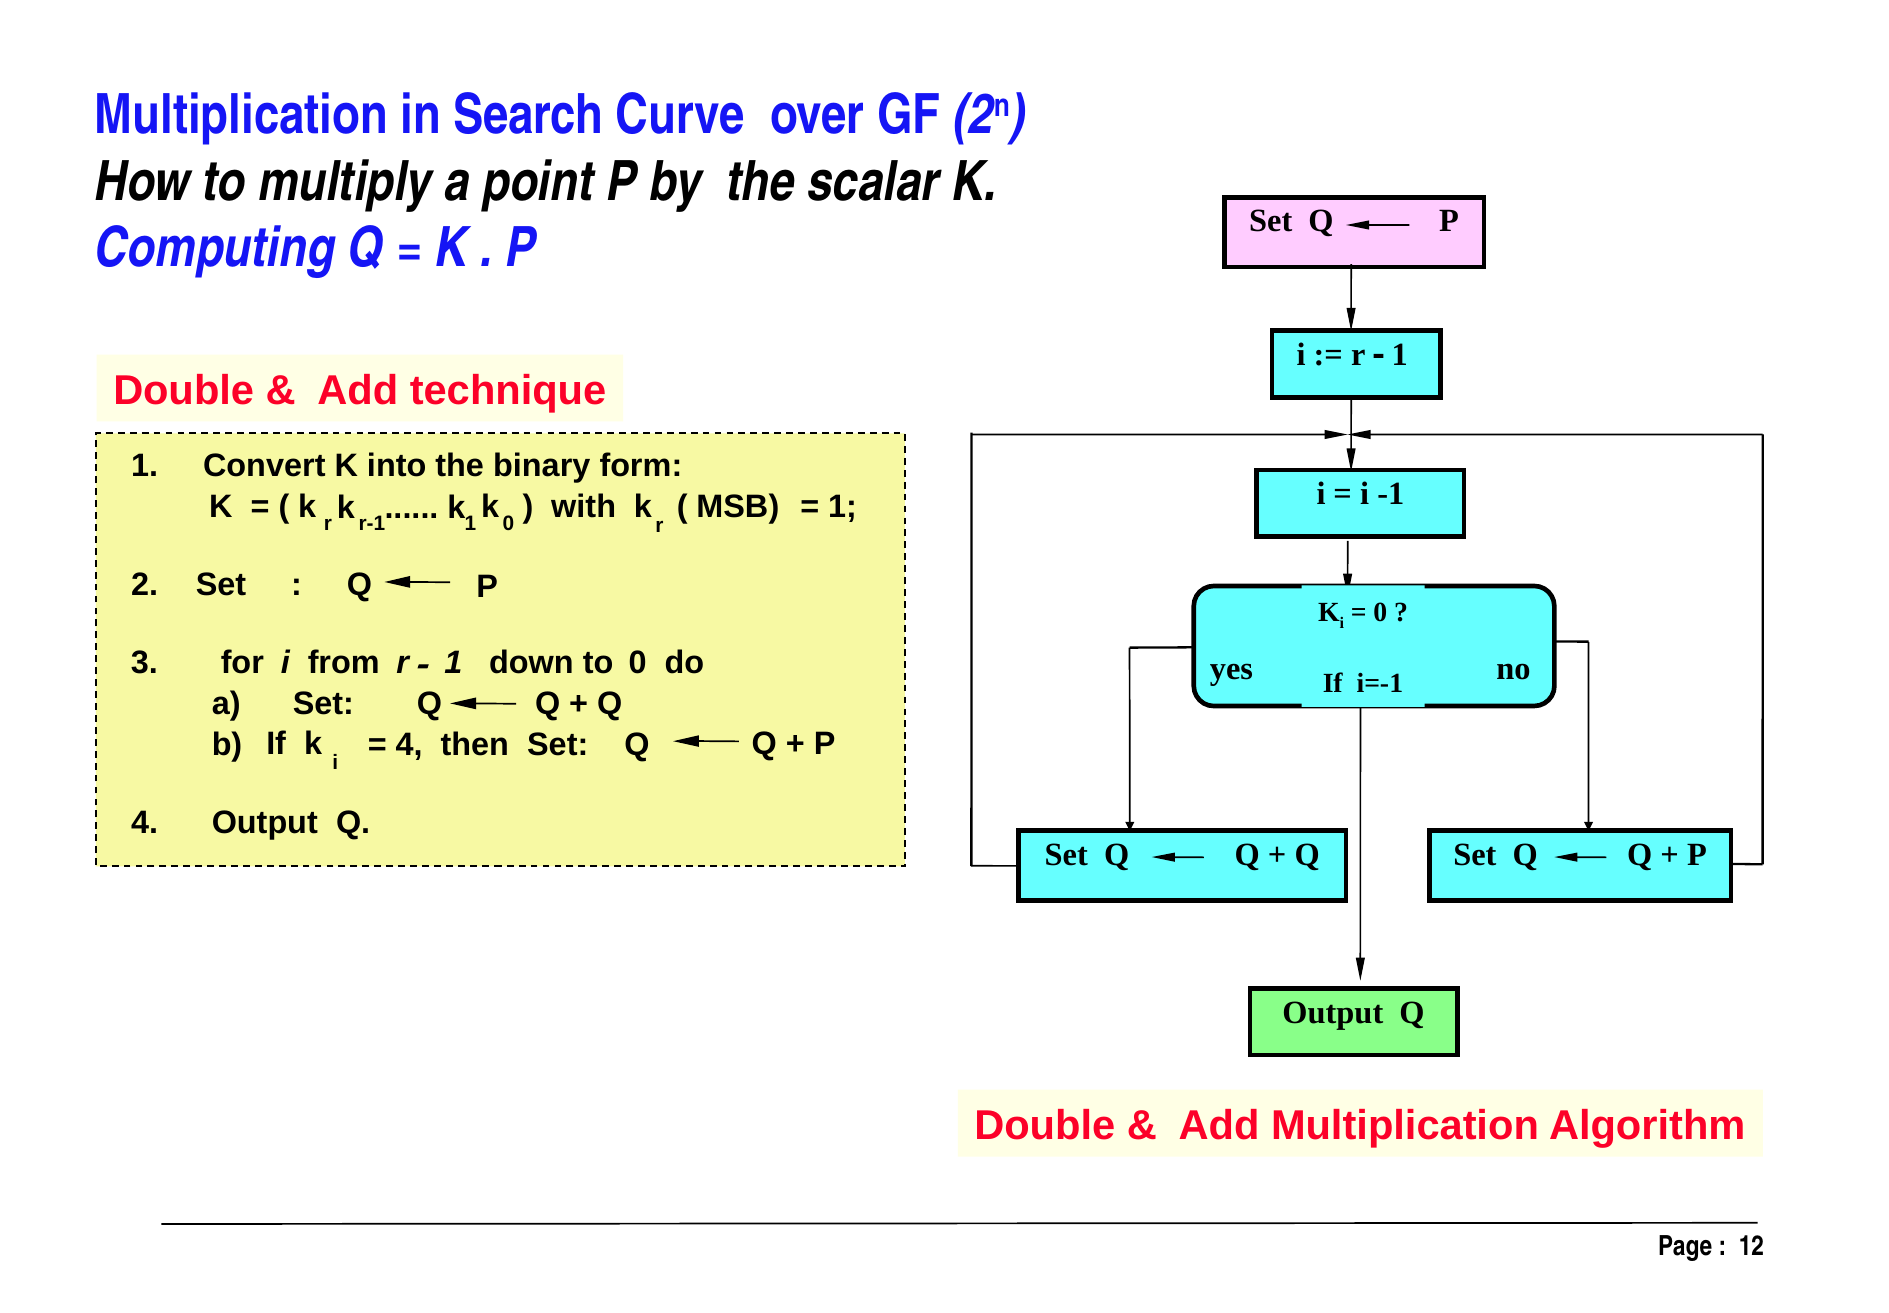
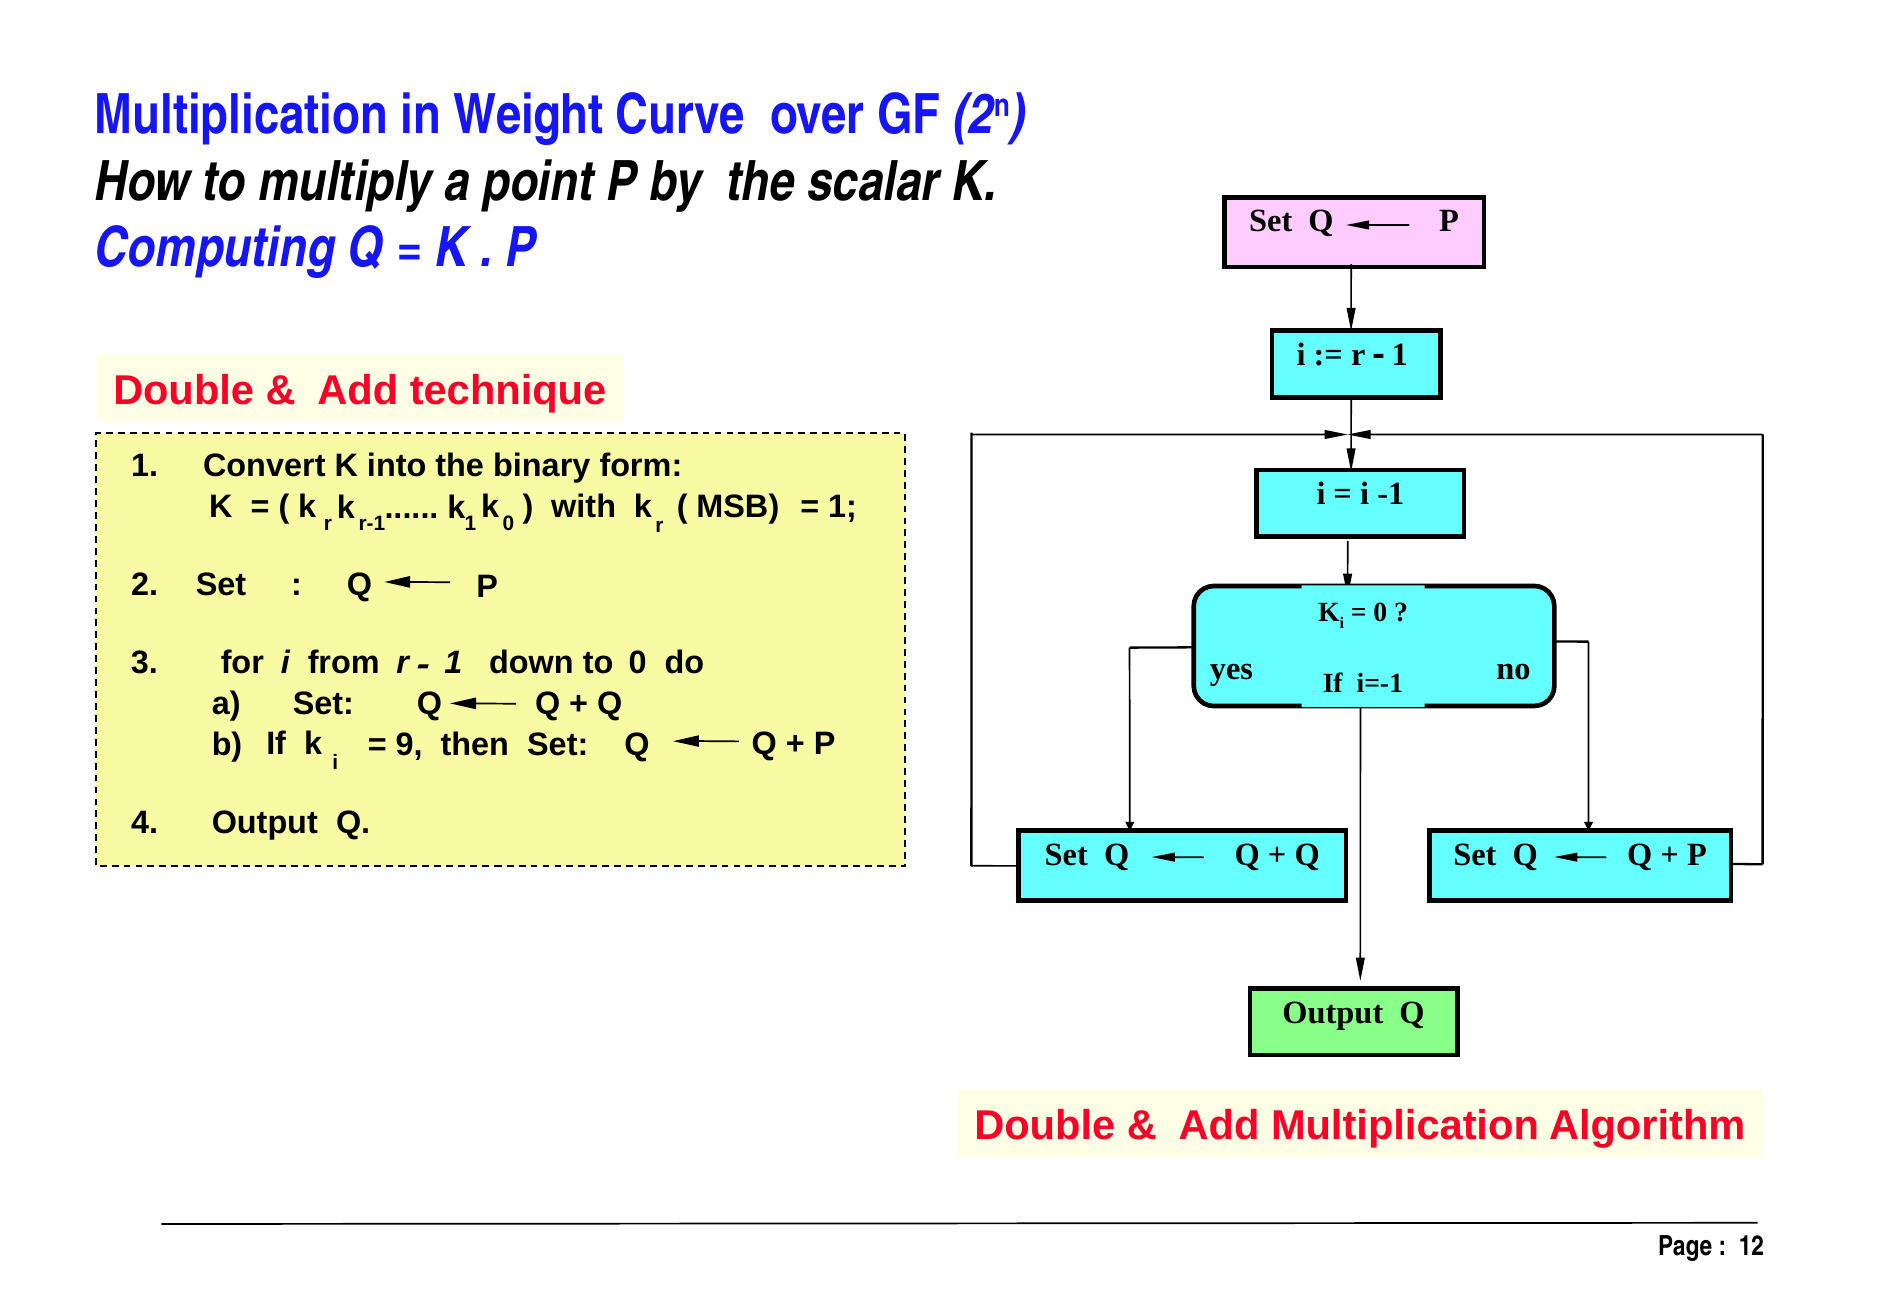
Search: Search -> Weight (529, 115)
4: 4 -> 9 (409, 745)
